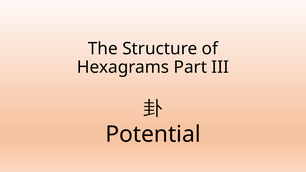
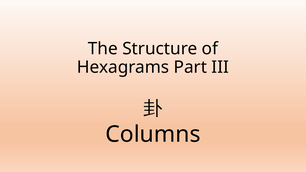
Potential: Potential -> Columns (153, 134)
